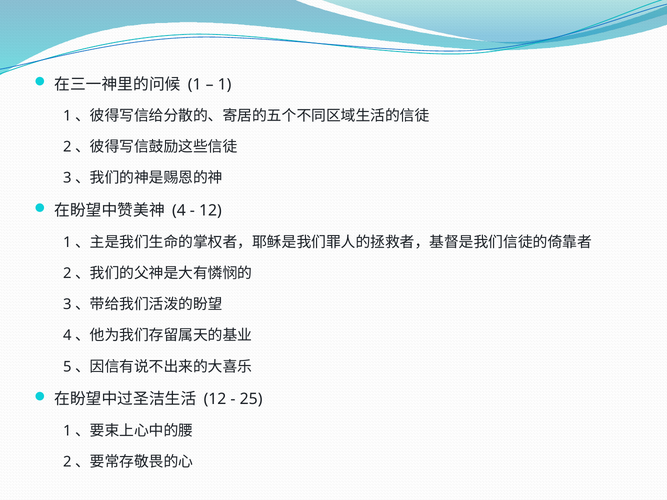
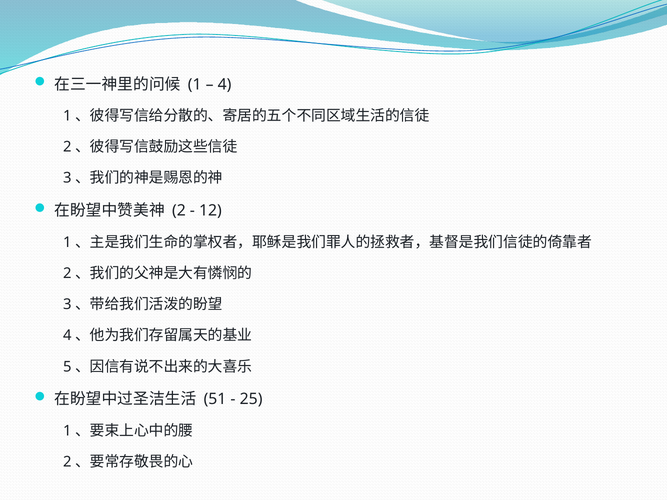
1: 1 -> 4 (225, 84)
4: 4 -> 2 (179, 211)
12: 12 -> 51 (215, 399)
